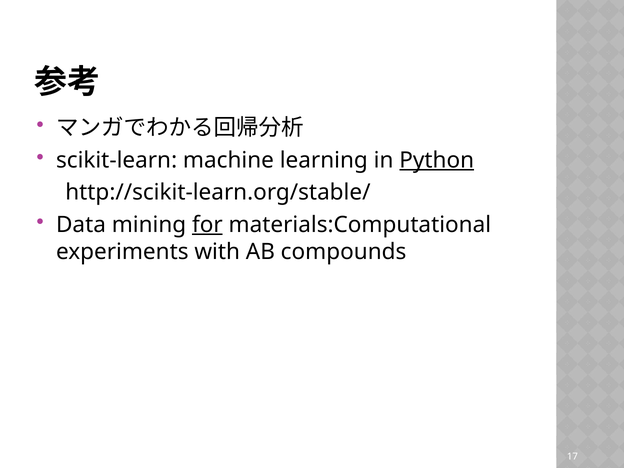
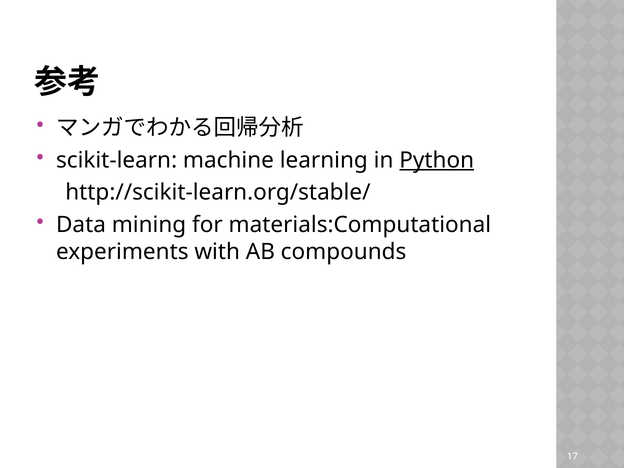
for underline: present -> none (207, 225)
